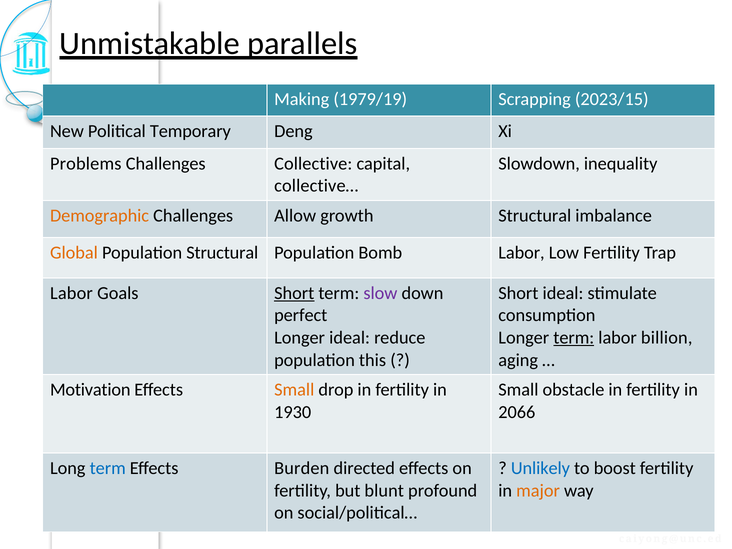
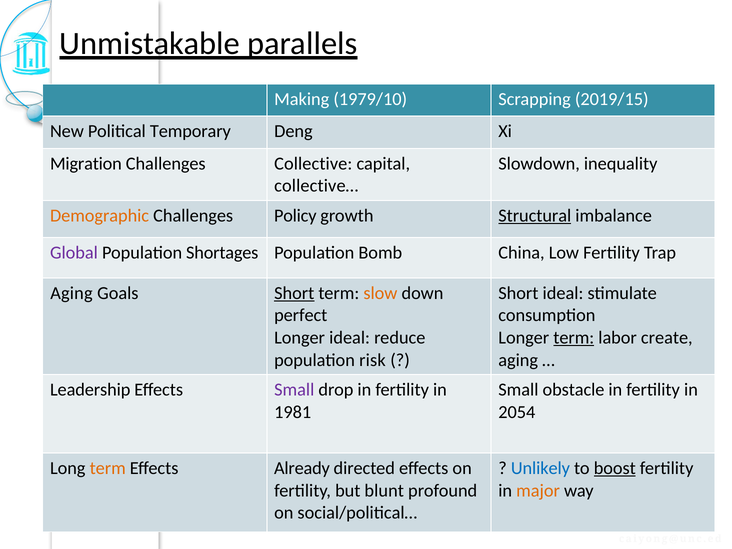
1979/19: 1979/19 -> 1979/10 (370, 99)
2023/15: 2023/15 -> 2019/15 (612, 99)
Problems: Problems -> Migration (86, 164)
Allow: Allow -> Policy (295, 216)
Structural underline: none -> present (535, 216)
Global colour: orange -> purple (74, 253)
Population Structural: Structural -> Shortages (222, 253)
Bomb Labor: Labor -> China (521, 253)
Labor: Labor -> Aging (71, 293)
slow colour: purple -> orange (380, 293)
billion: billion -> create (667, 338)
this: this -> risk (372, 360)
Motivation: Motivation -> Leadership (90, 390)
Small colour: orange -> purple (294, 390)
1930: 1930 -> 1981 (293, 412)
2066: 2066 -> 2054 (517, 412)
term colour: blue -> orange (108, 468)
Burden: Burden -> Already (302, 468)
boost underline: none -> present (615, 468)
